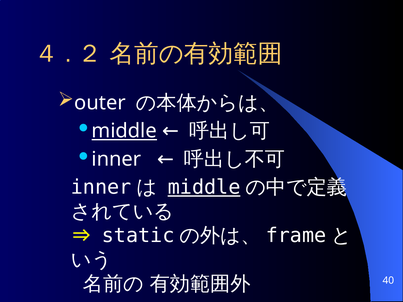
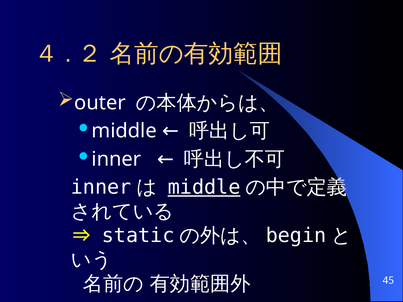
middle underline: present -> none (124, 131)
frame: frame -> begin (296, 236)
40: 40 -> 45 (388, 281)
